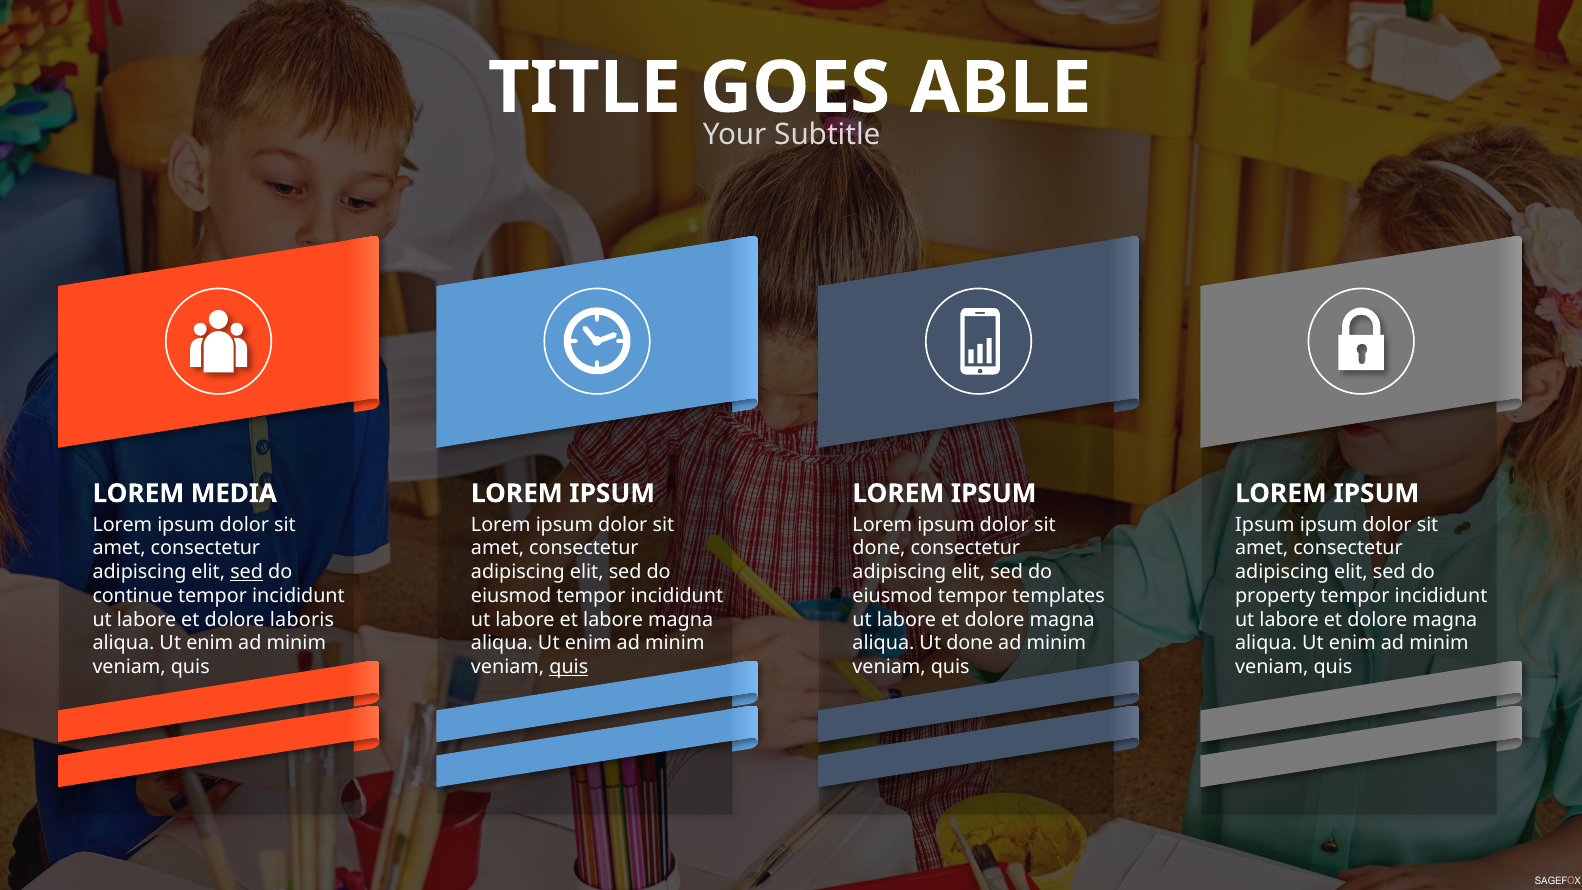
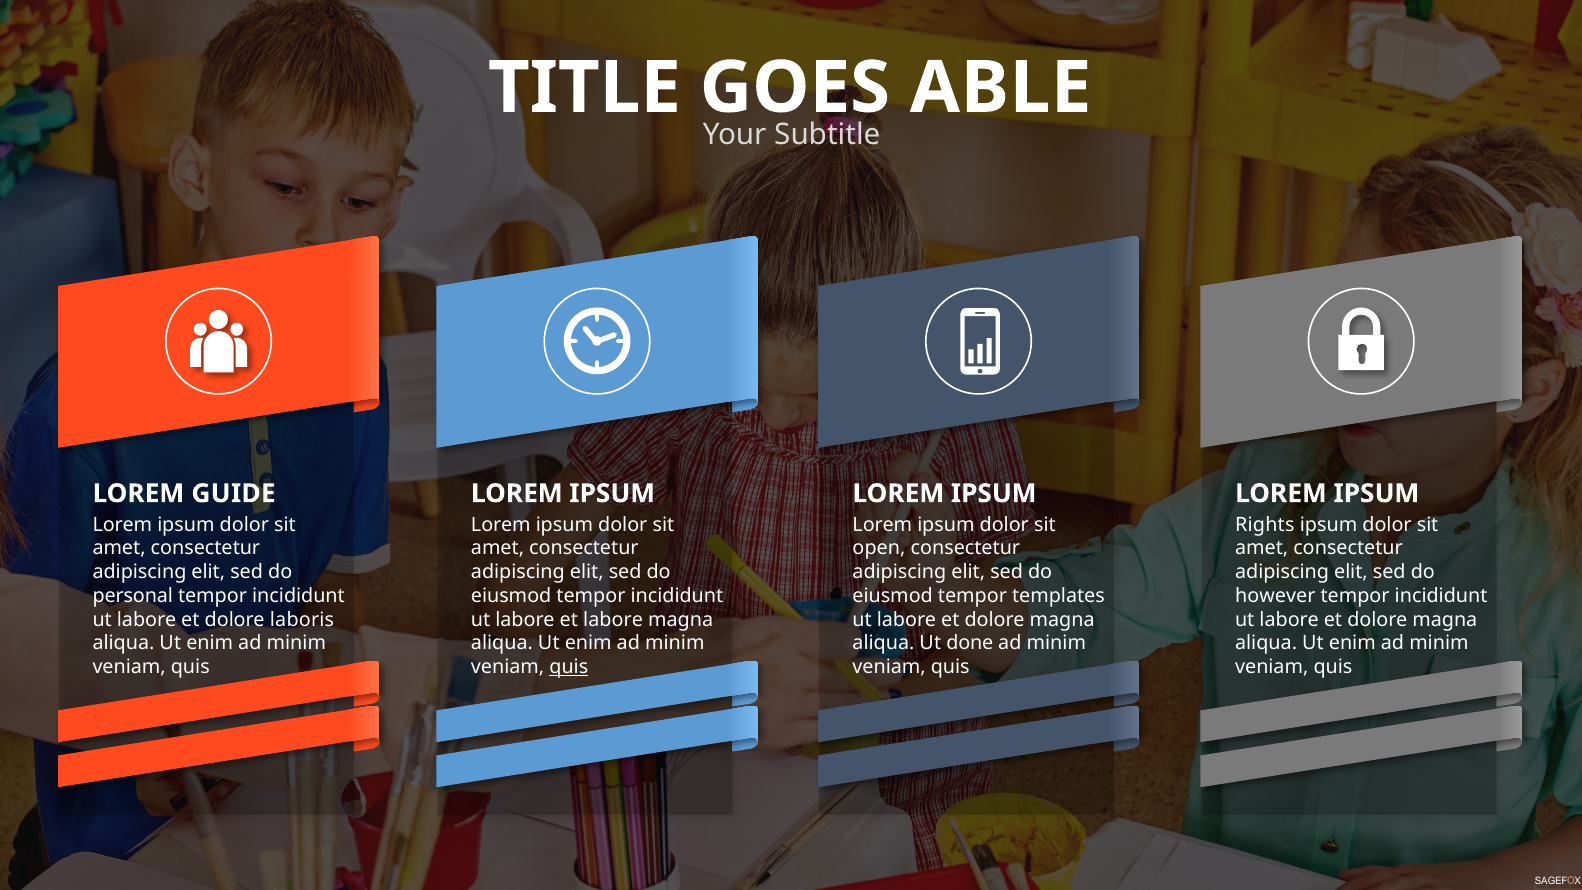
MEDIA: MEDIA -> GUIDE (234, 493)
Ipsum: Ipsum -> Rights (1265, 525)
done: done -> open (879, 548)
sed underline: present -> none (247, 572)
continue: continue -> personal (133, 596)
property: property -> however (1275, 596)
